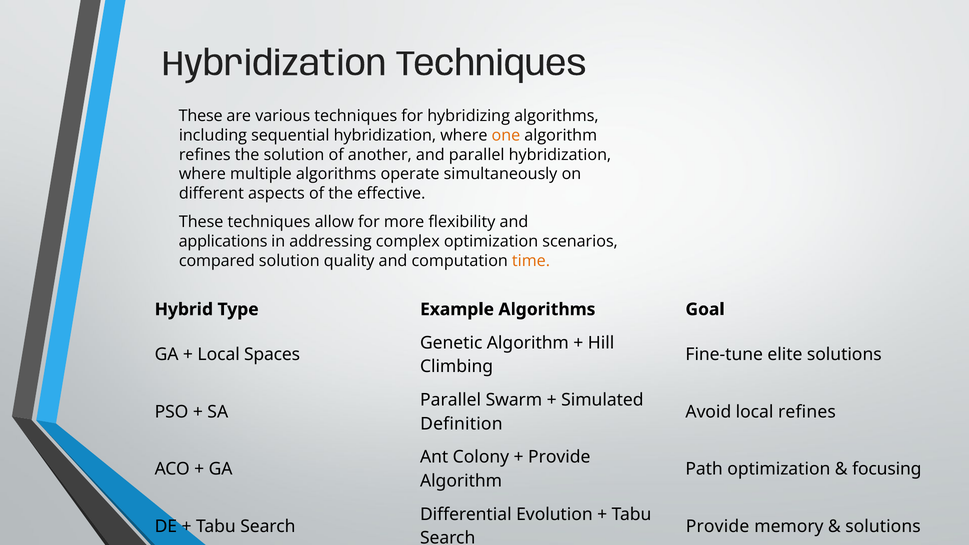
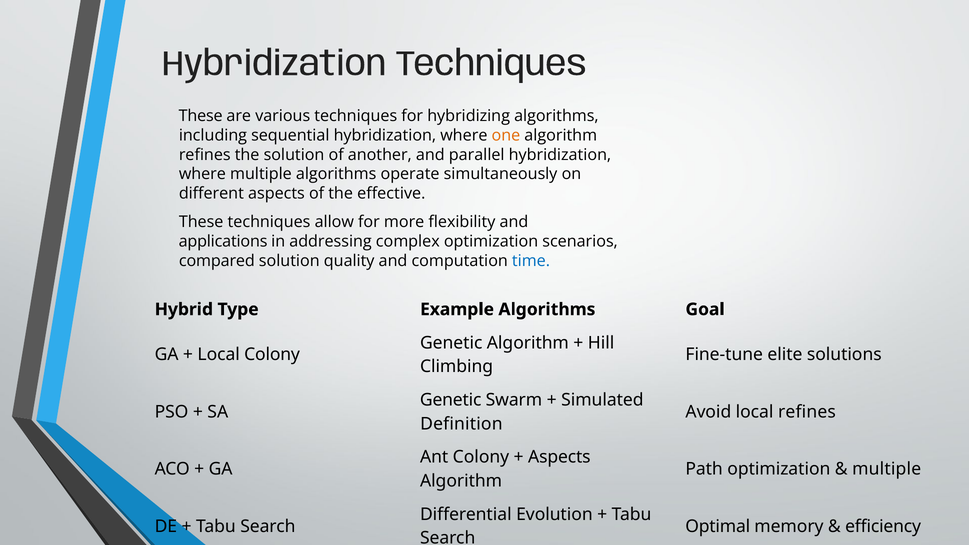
time colour: orange -> blue (531, 261)
Local Spaces: Spaces -> Colony (272, 355)
Parallel: Parallel -> Genetic (451, 400)
Provide: Provide -> Aspects (559, 457)
focusing: focusing -> multiple (887, 469)
Provide: Provide -> Optimal (718, 526)
solutions: solutions -> efficiency (883, 526)
